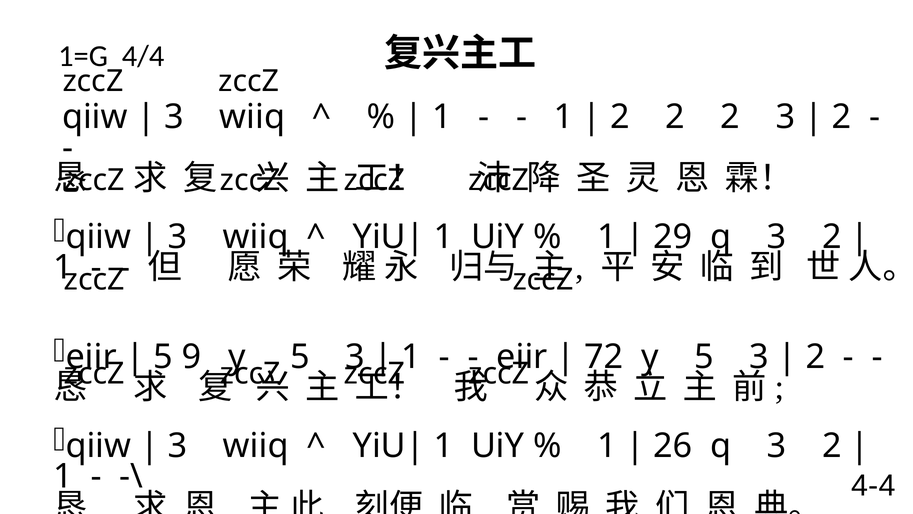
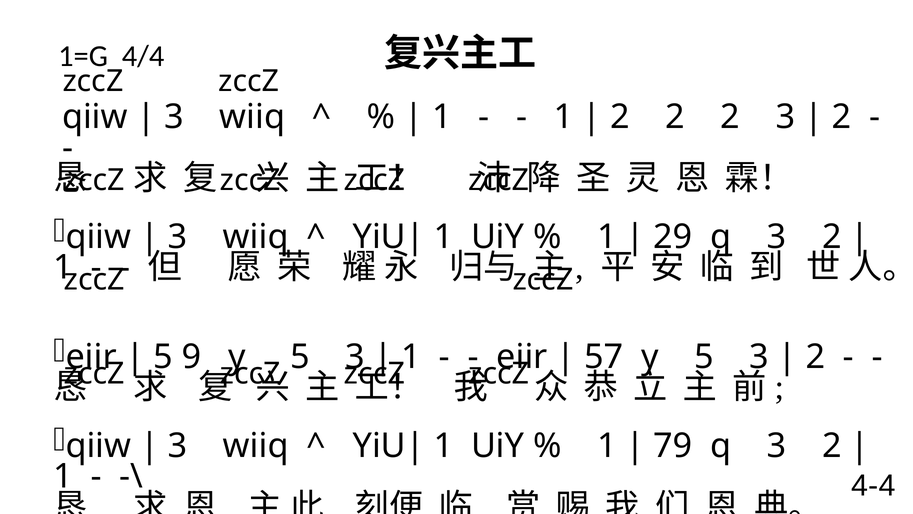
72: 72 -> 57 (604, 356)
26: 26 -> 79 (673, 445)
